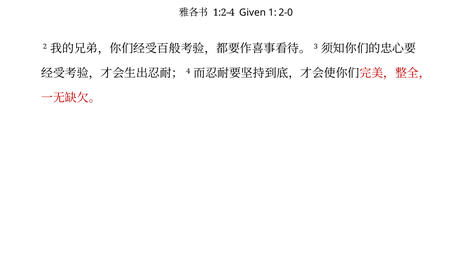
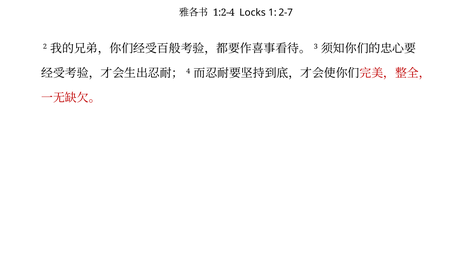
Given: Given -> Locks (253, 13)
2-0: 2-0 -> 2-7 (286, 13)
